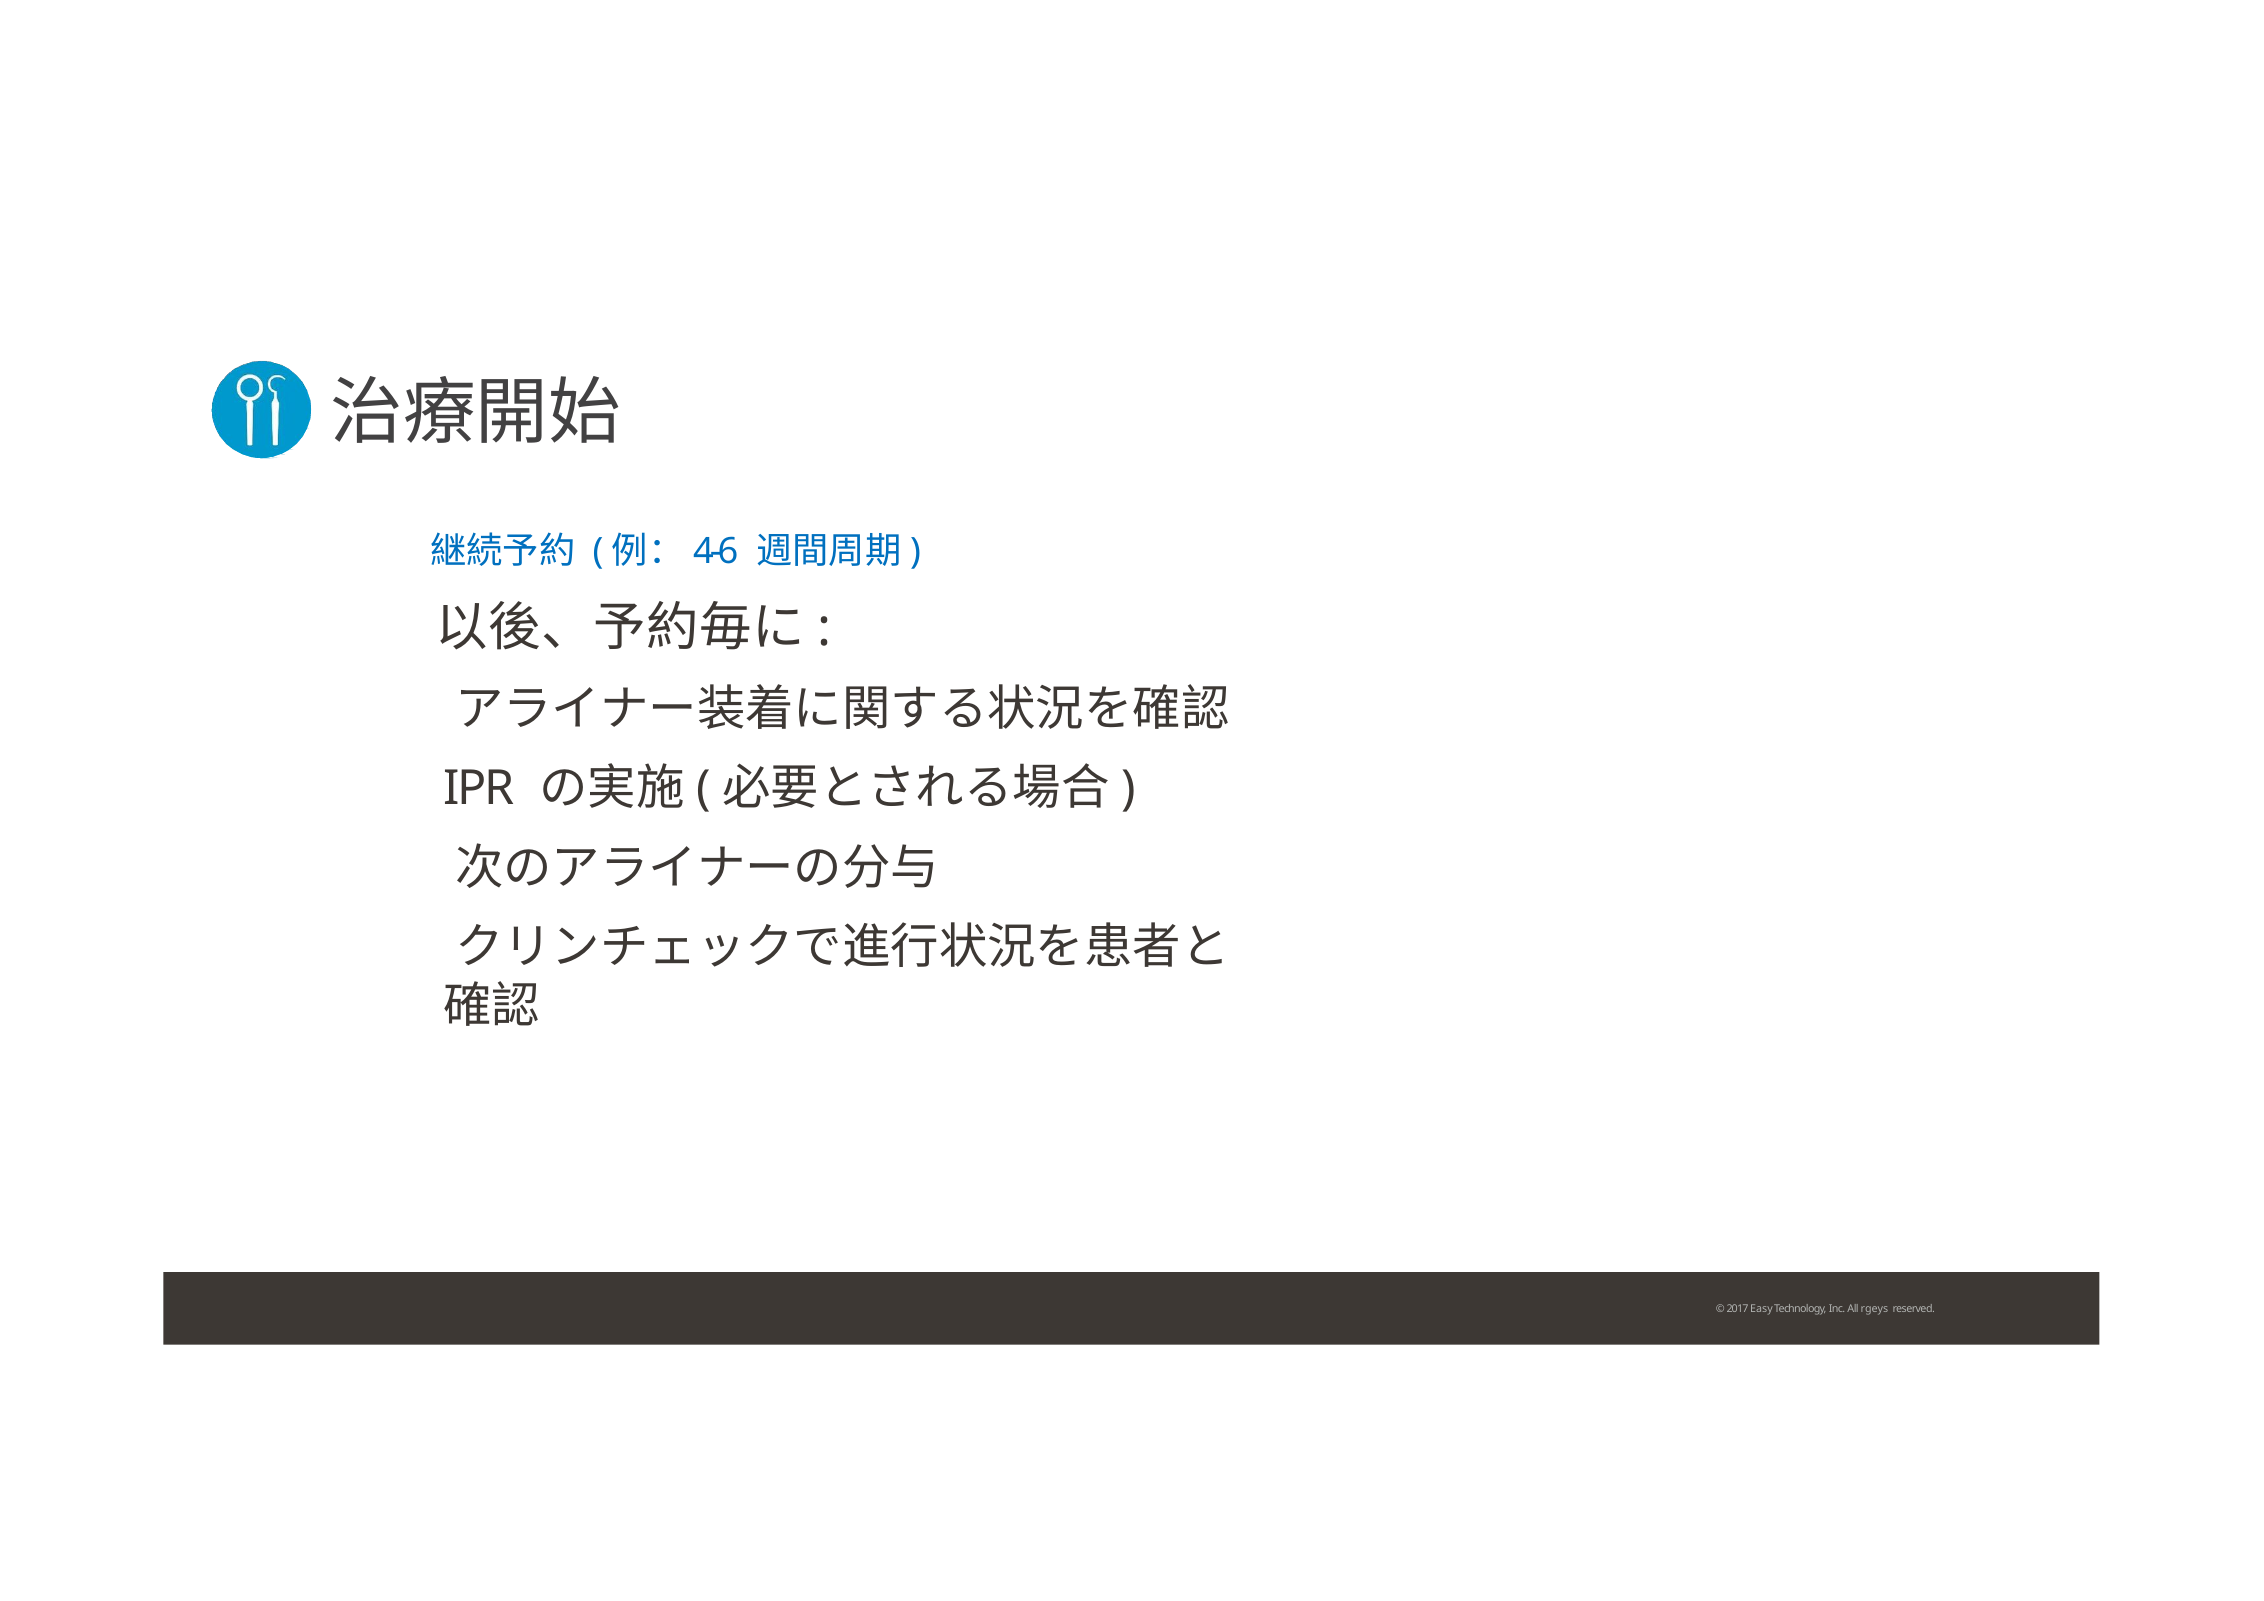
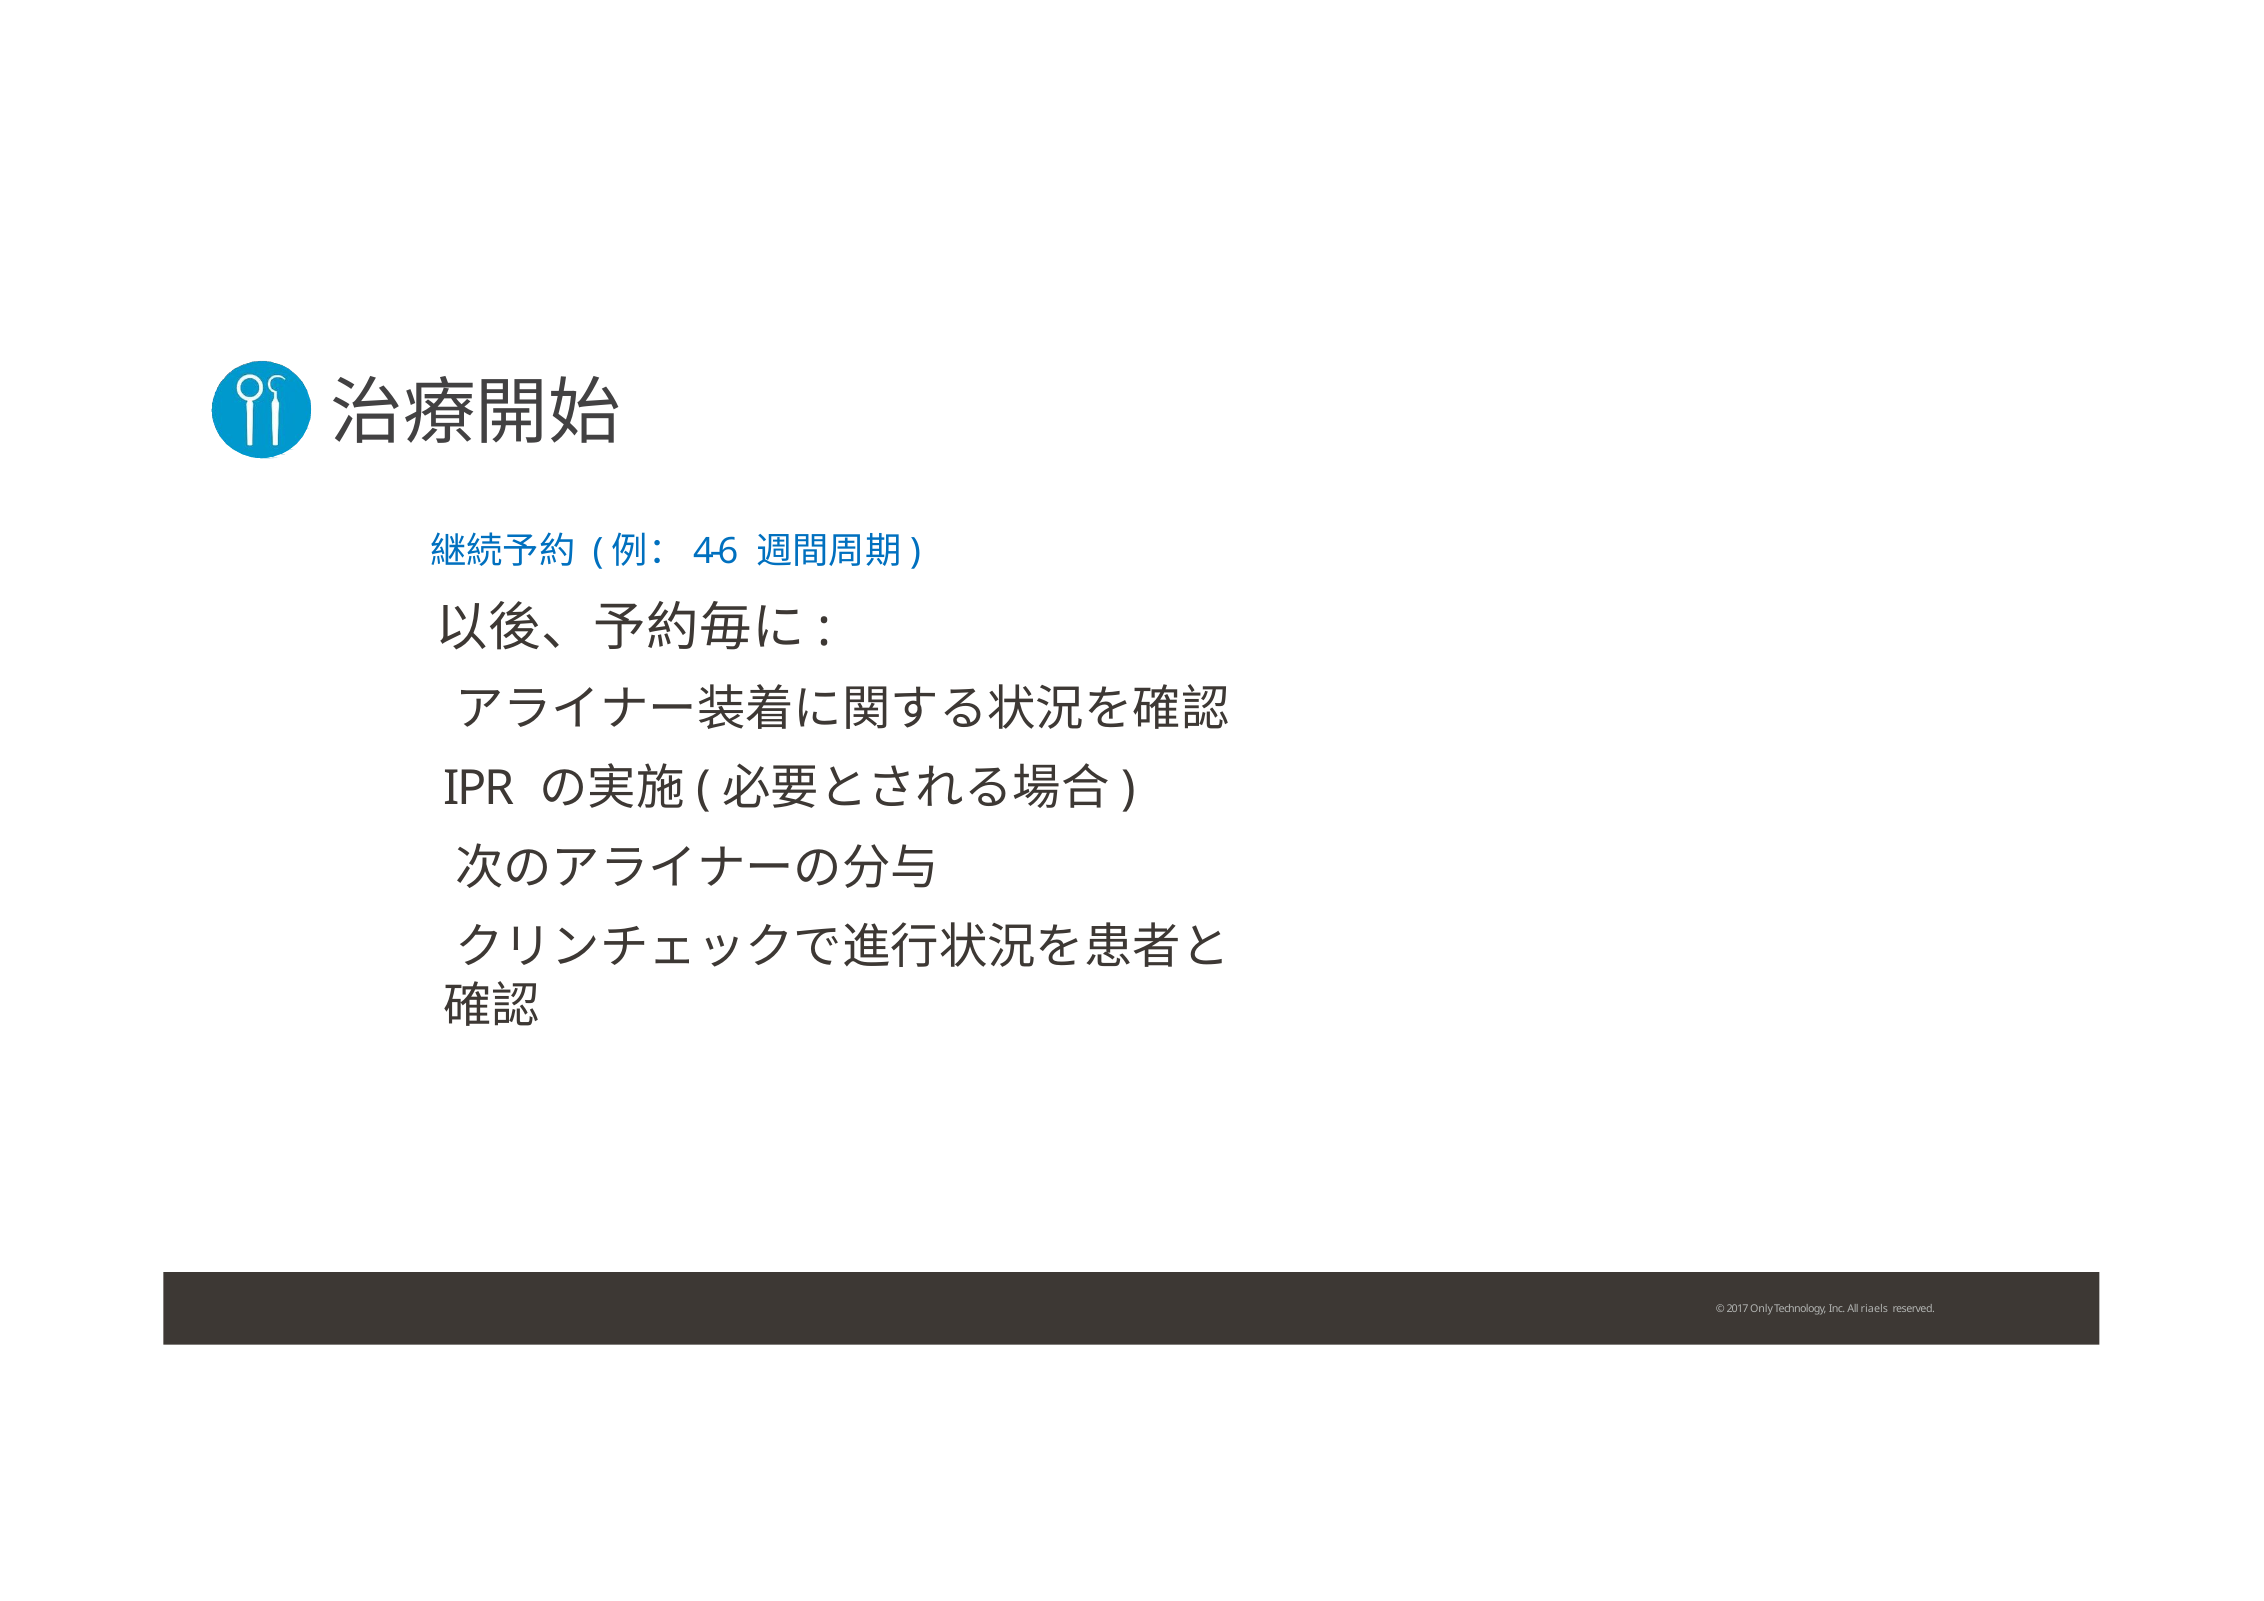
Easy: Easy -> Only (1762, 1309)
rgeys: rgeys -> riaels (1874, 1309)
